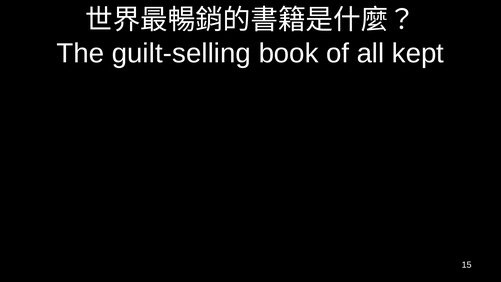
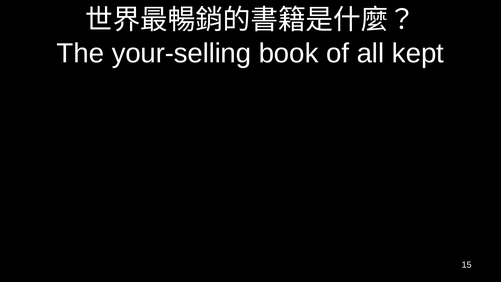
guilt-selling: guilt-selling -> your-selling (181, 53)
